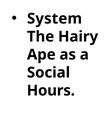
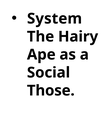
Hours: Hours -> Those (51, 90)
